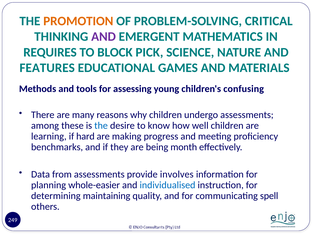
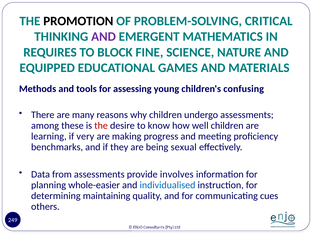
PROMOTION colour: orange -> black (78, 21)
PICK: PICK -> FINE (149, 52)
FEATURES: FEATURES -> EQUIPPED (47, 68)
the colour: blue -> red (101, 126)
hard: hard -> very (85, 136)
month: month -> sexual (184, 147)
spell: spell -> cues (269, 196)
